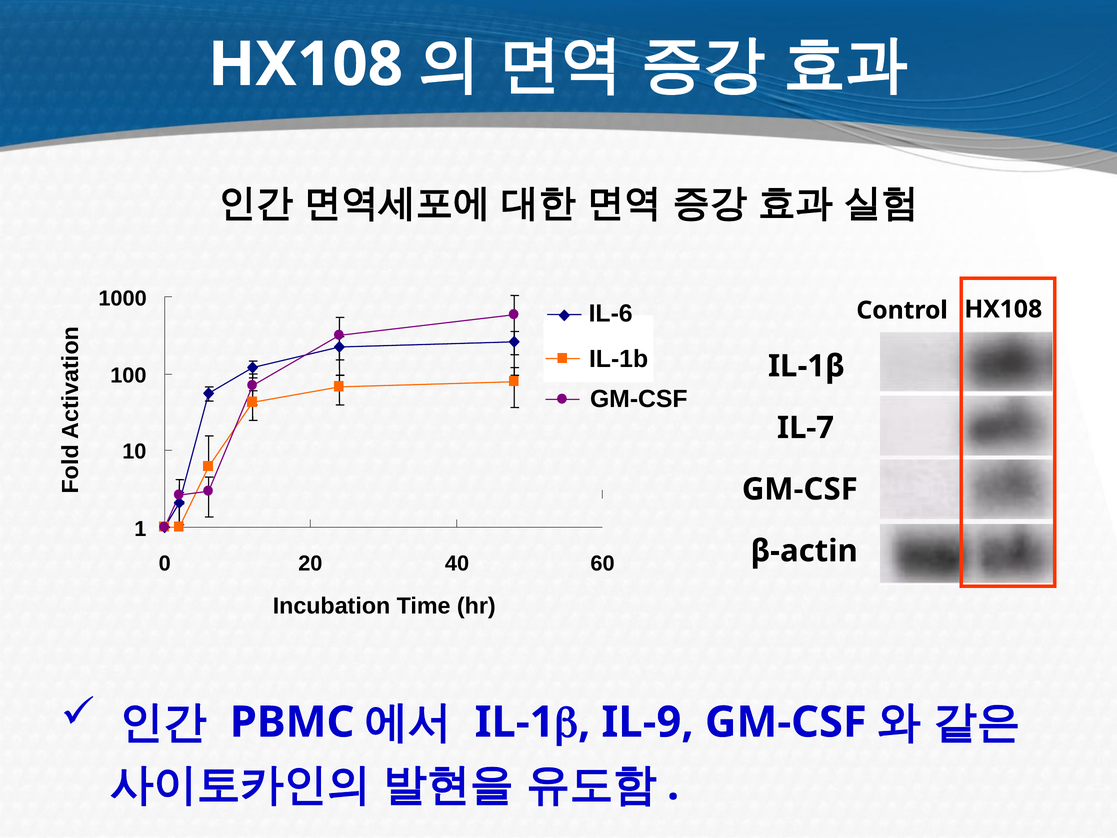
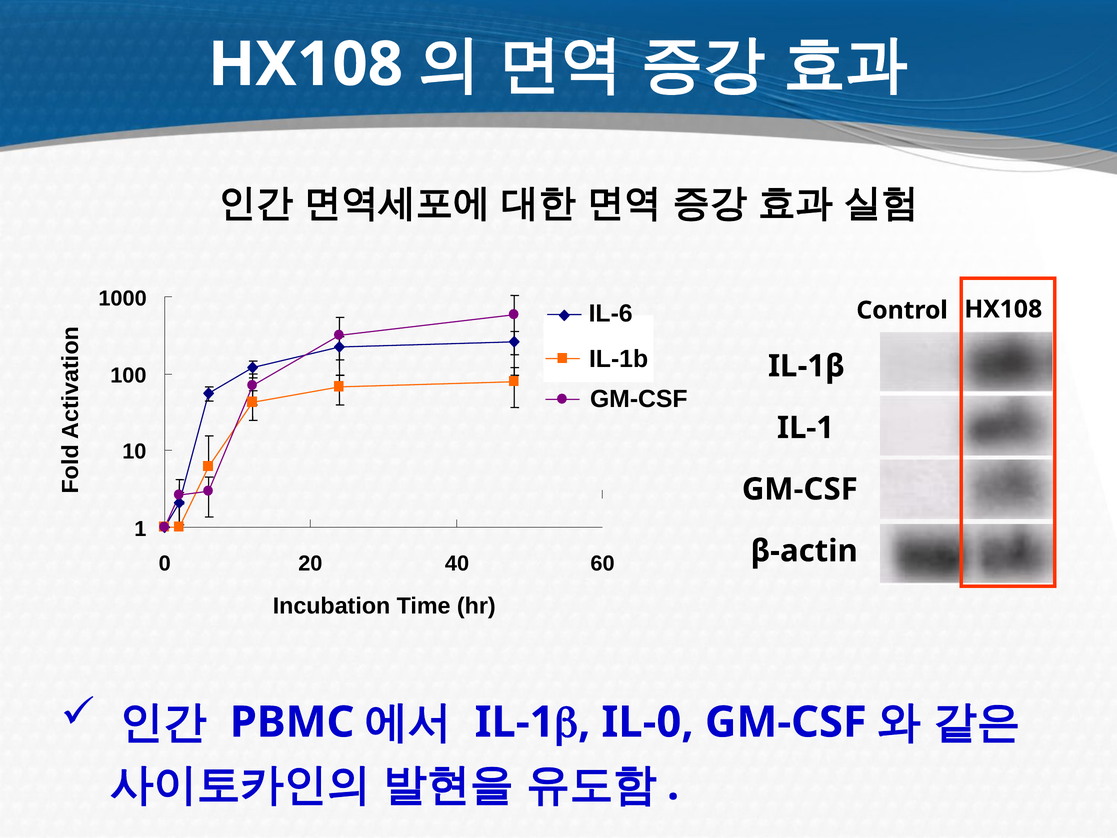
IL-7: IL-7 -> IL-1 (805, 428)
IL-9: IL-9 -> IL-0 (648, 722)
